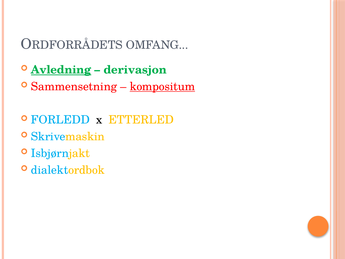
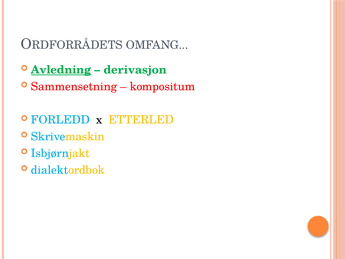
kompositum underline: present -> none (162, 86)
